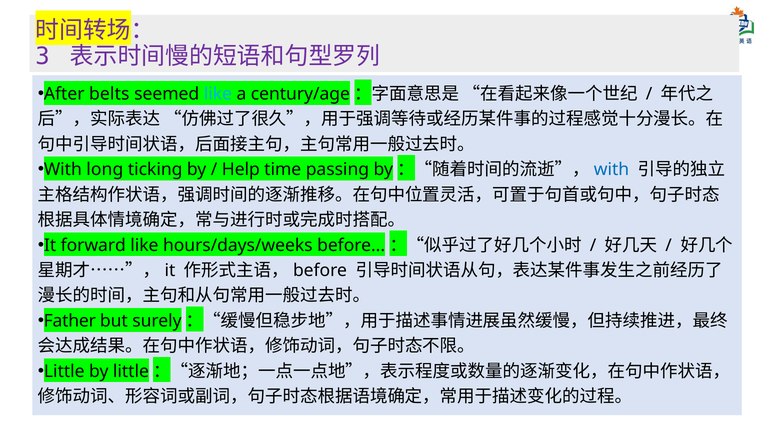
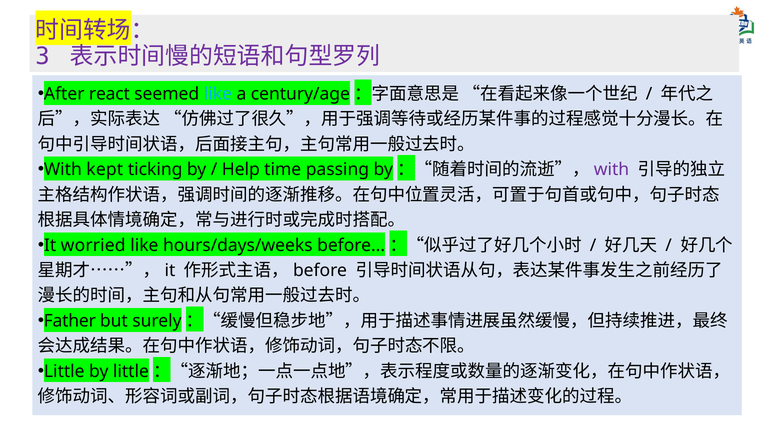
belts: belts -> react (109, 94)
long: long -> kept (105, 170)
with colour: blue -> purple (611, 170)
forward: forward -> worried (93, 245)
